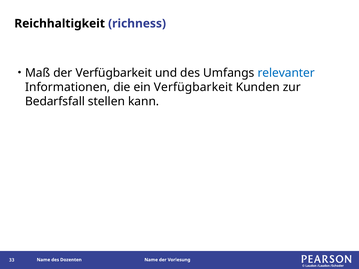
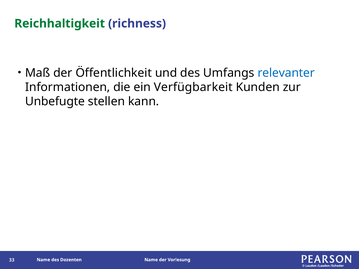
Reichhaltigkeit colour: black -> green (60, 24)
der Verfügbarkeit: Verfügbarkeit -> Öffentlichkeit (114, 73)
Bedarfsfall: Bedarfsfall -> Unbefugte (55, 102)
